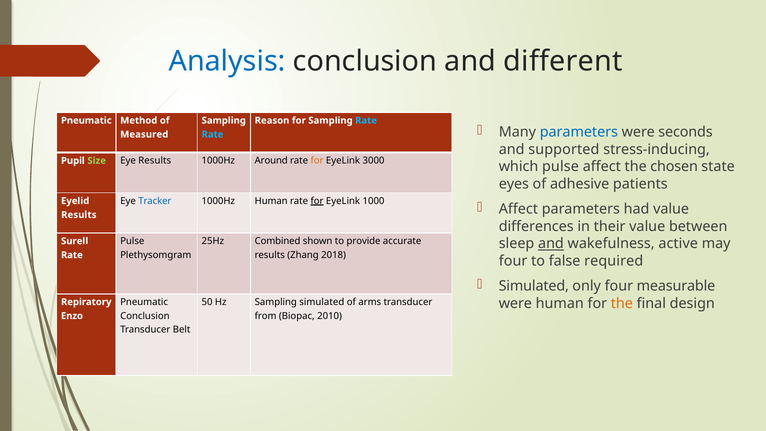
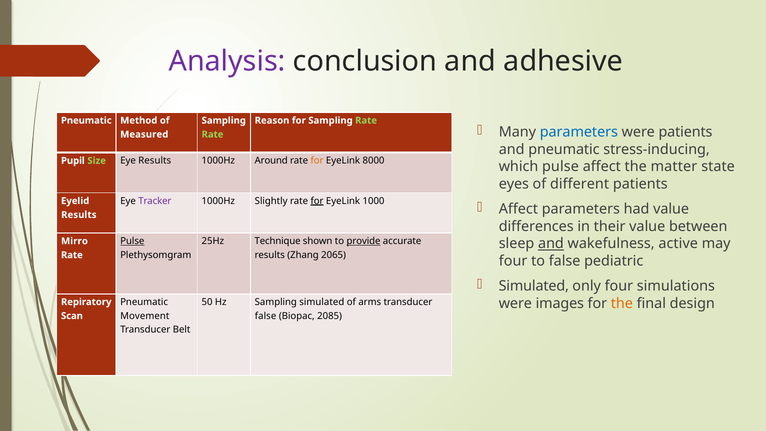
Analysis colour: blue -> purple (227, 61)
different: different -> adhesive (563, 61)
Rate colour: light blue -> light green (366, 120)
were seconds: seconds -> patients (685, 132)
Rate colour: light blue -> light green (212, 134)
and supported: supported -> pneumatic (564, 149)
3000: 3000 -> 8000 (374, 161)
chosen: chosen -> matter (674, 167)
adhesive: adhesive -> different (580, 184)
Tracker colour: blue -> purple (155, 201)
1000Hz Human: Human -> Slightly (271, 201)
Pulse underline: none -> present (132, 241)
Combined: Combined -> Technique (278, 241)
provide underline: none -> present (364, 241)
Surell: Surell -> Mirro (75, 241)
2018: 2018 -> 2065 (334, 255)
required: required -> pediatric (614, 261)
measurable: measurable -> simulations (676, 286)
were human: human -> images (560, 303)
Conclusion: Conclusion -> Movement (145, 316)
from: from -> false (266, 316)
2010: 2010 -> 2085 (330, 316)
Enzo: Enzo -> Scan (72, 316)
